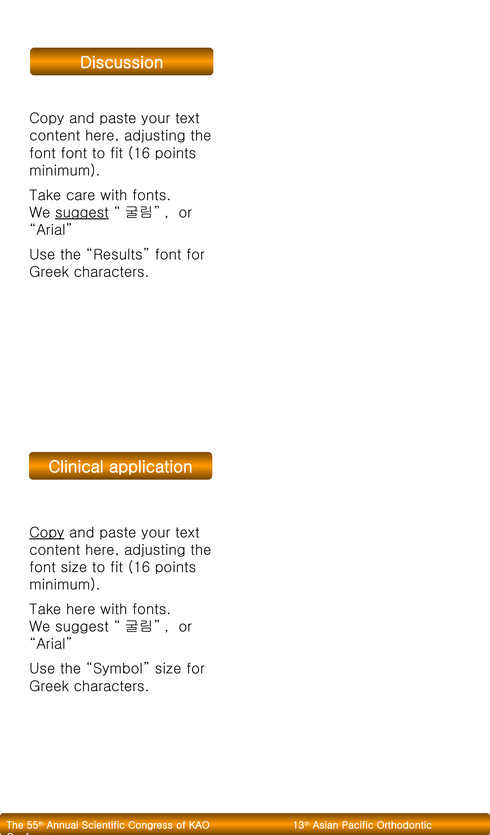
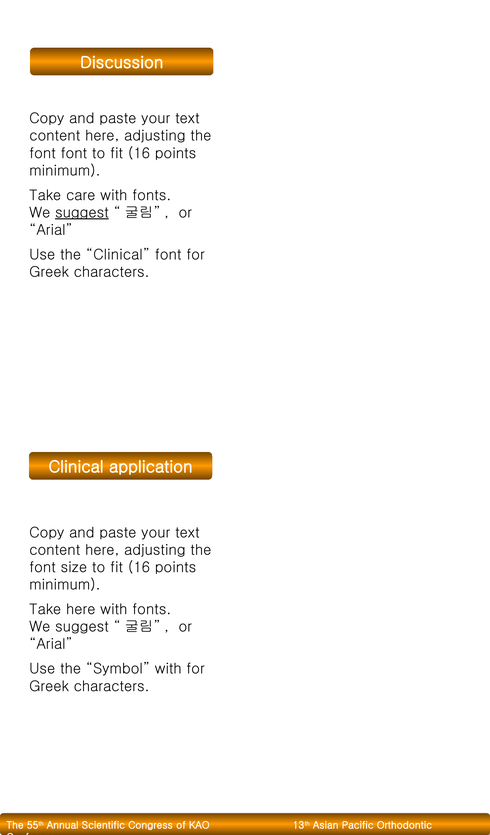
the Results: Results -> Clinical (118, 255)
Copy underline: present -> none (47, 533)
Symbol size: size -> with (168, 670)
